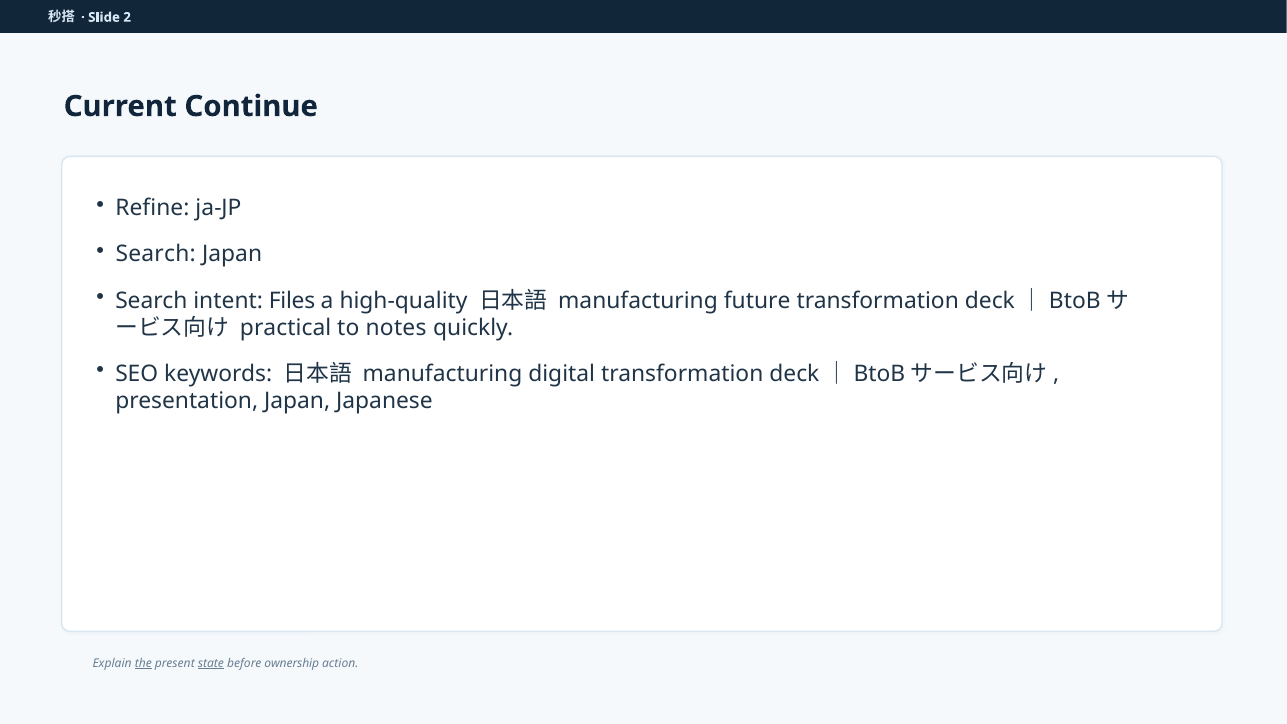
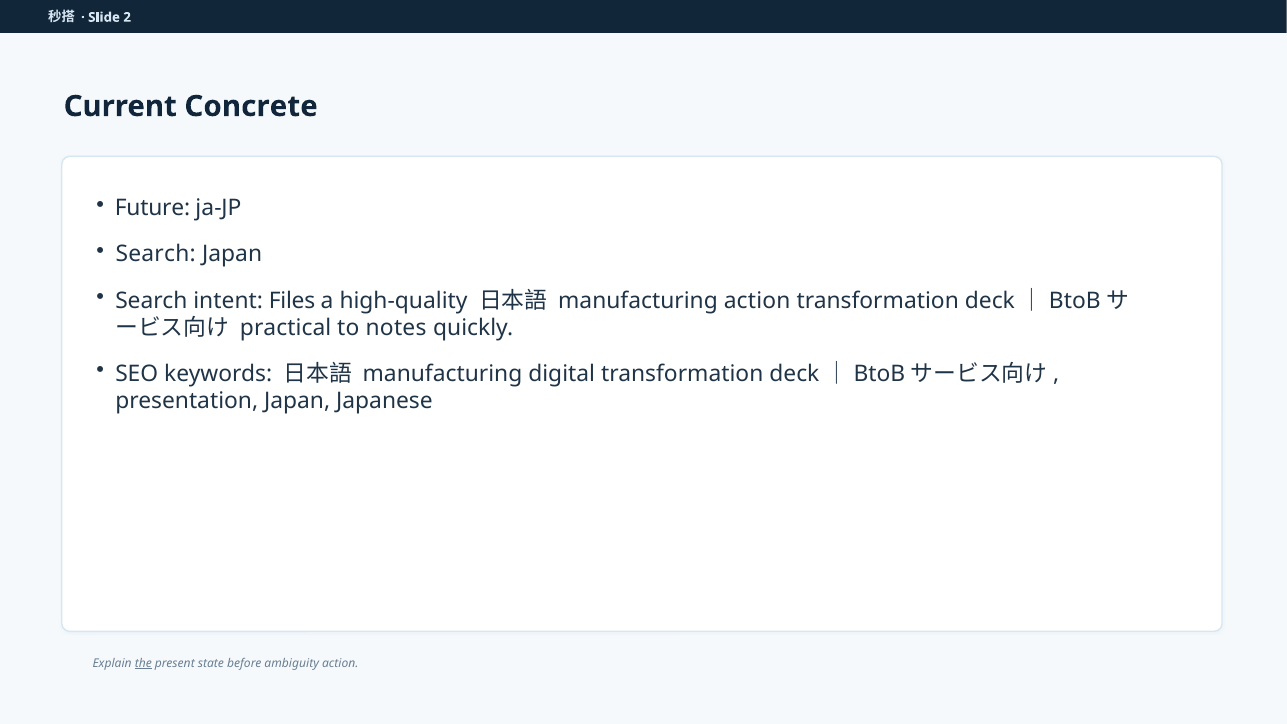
Continue: Continue -> Concrete (251, 106)
Refine: Refine -> Future (153, 208)
manufacturing future: future -> action (757, 301)
state underline: present -> none (211, 663)
ownership: ownership -> ambiguity (292, 663)
